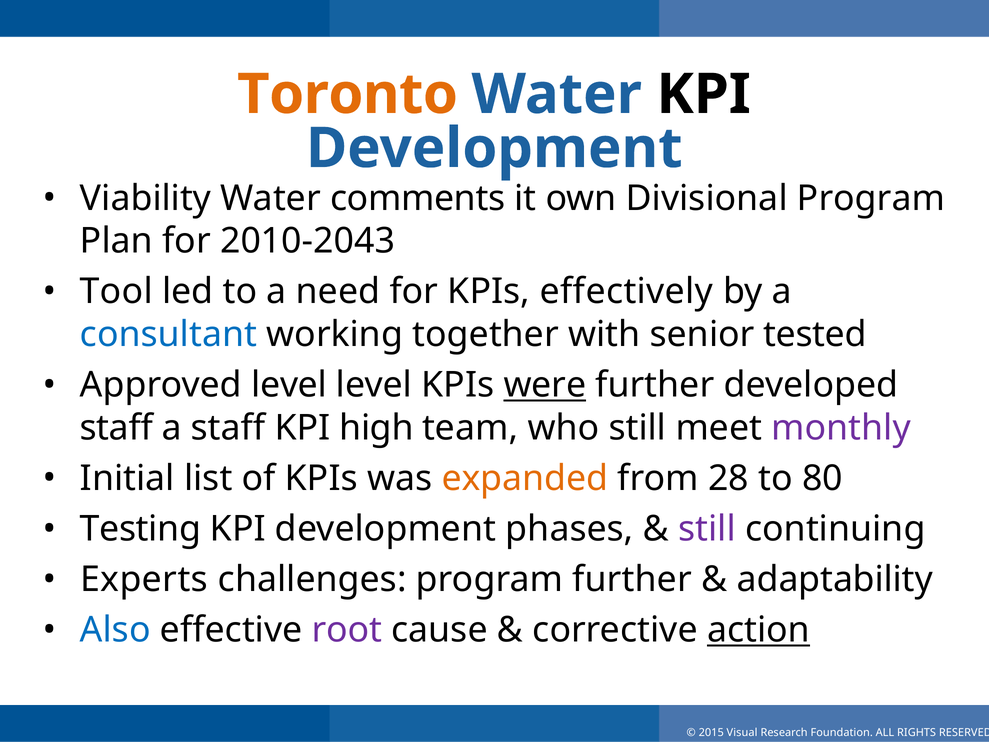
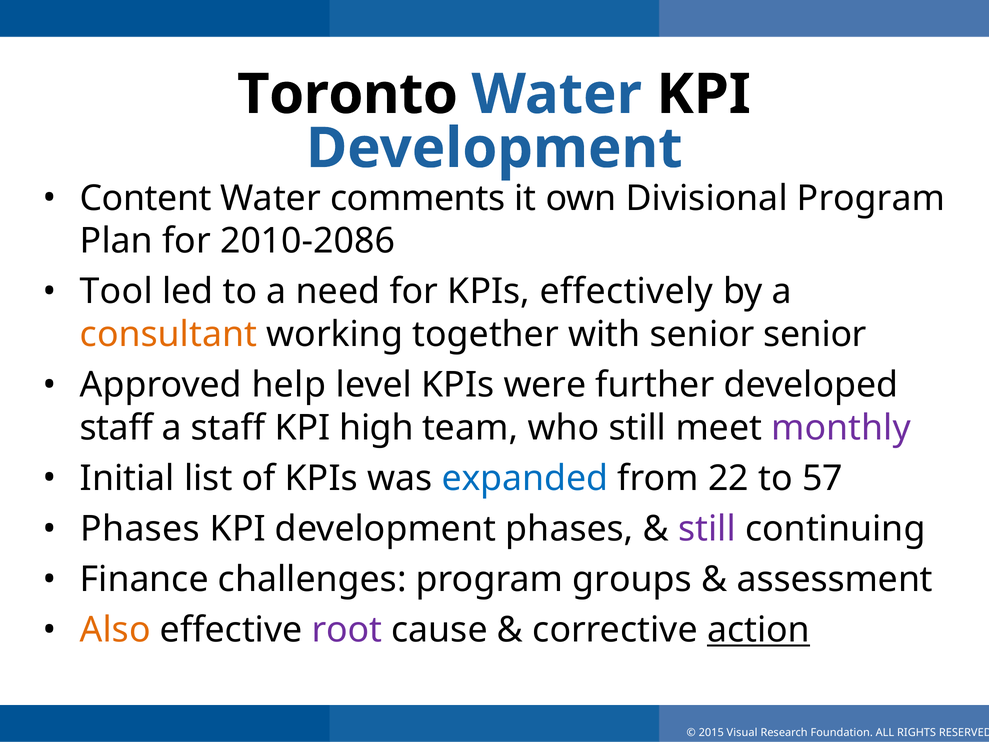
Toronto colour: orange -> black (348, 94)
Viability: Viability -> Content (146, 198)
2010-2043: 2010-2043 -> 2010-2086 (308, 241)
consultant colour: blue -> orange (169, 334)
senior tested: tested -> senior (815, 334)
Approved level: level -> help (289, 385)
were underline: present -> none (545, 385)
expanded colour: orange -> blue (525, 478)
28: 28 -> 22 (728, 478)
80: 80 -> 57 (822, 478)
Testing: Testing -> Phases (140, 529)
Experts: Experts -> Finance (144, 579)
program further: further -> groups (632, 579)
adaptability: adaptability -> assessment (835, 579)
Also colour: blue -> orange (115, 630)
